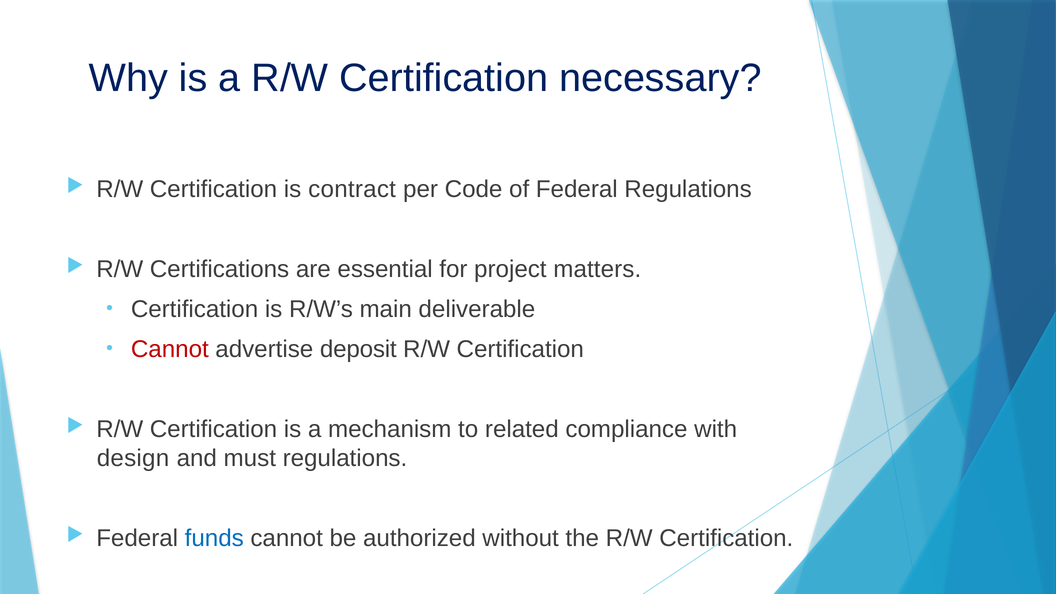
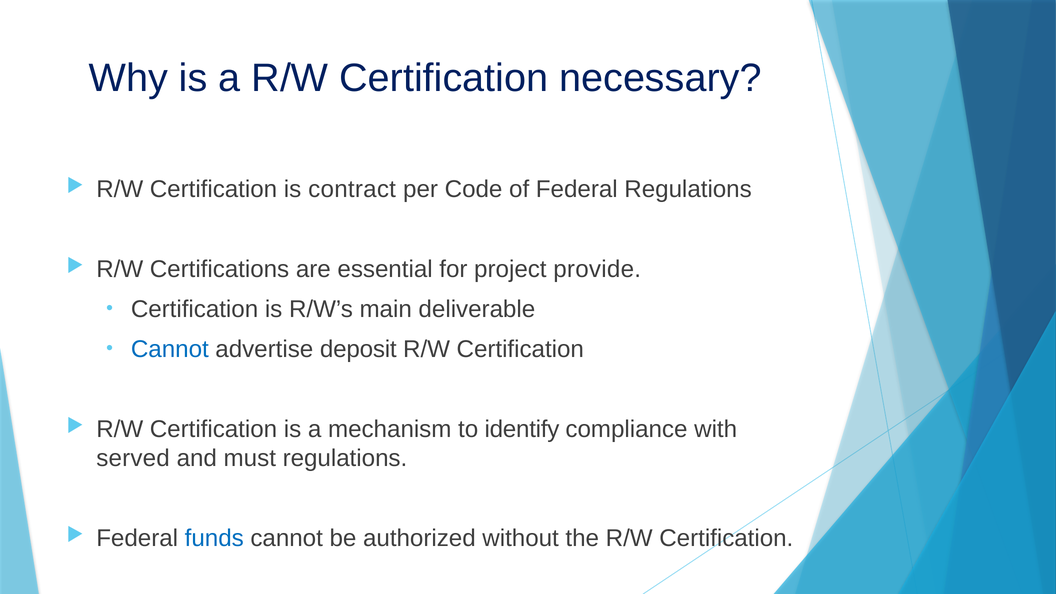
matters: matters -> provide (597, 269)
Cannot colour: red -> blue (170, 349)
related: related -> identify (522, 429)
design: design -> served (133, 458)
